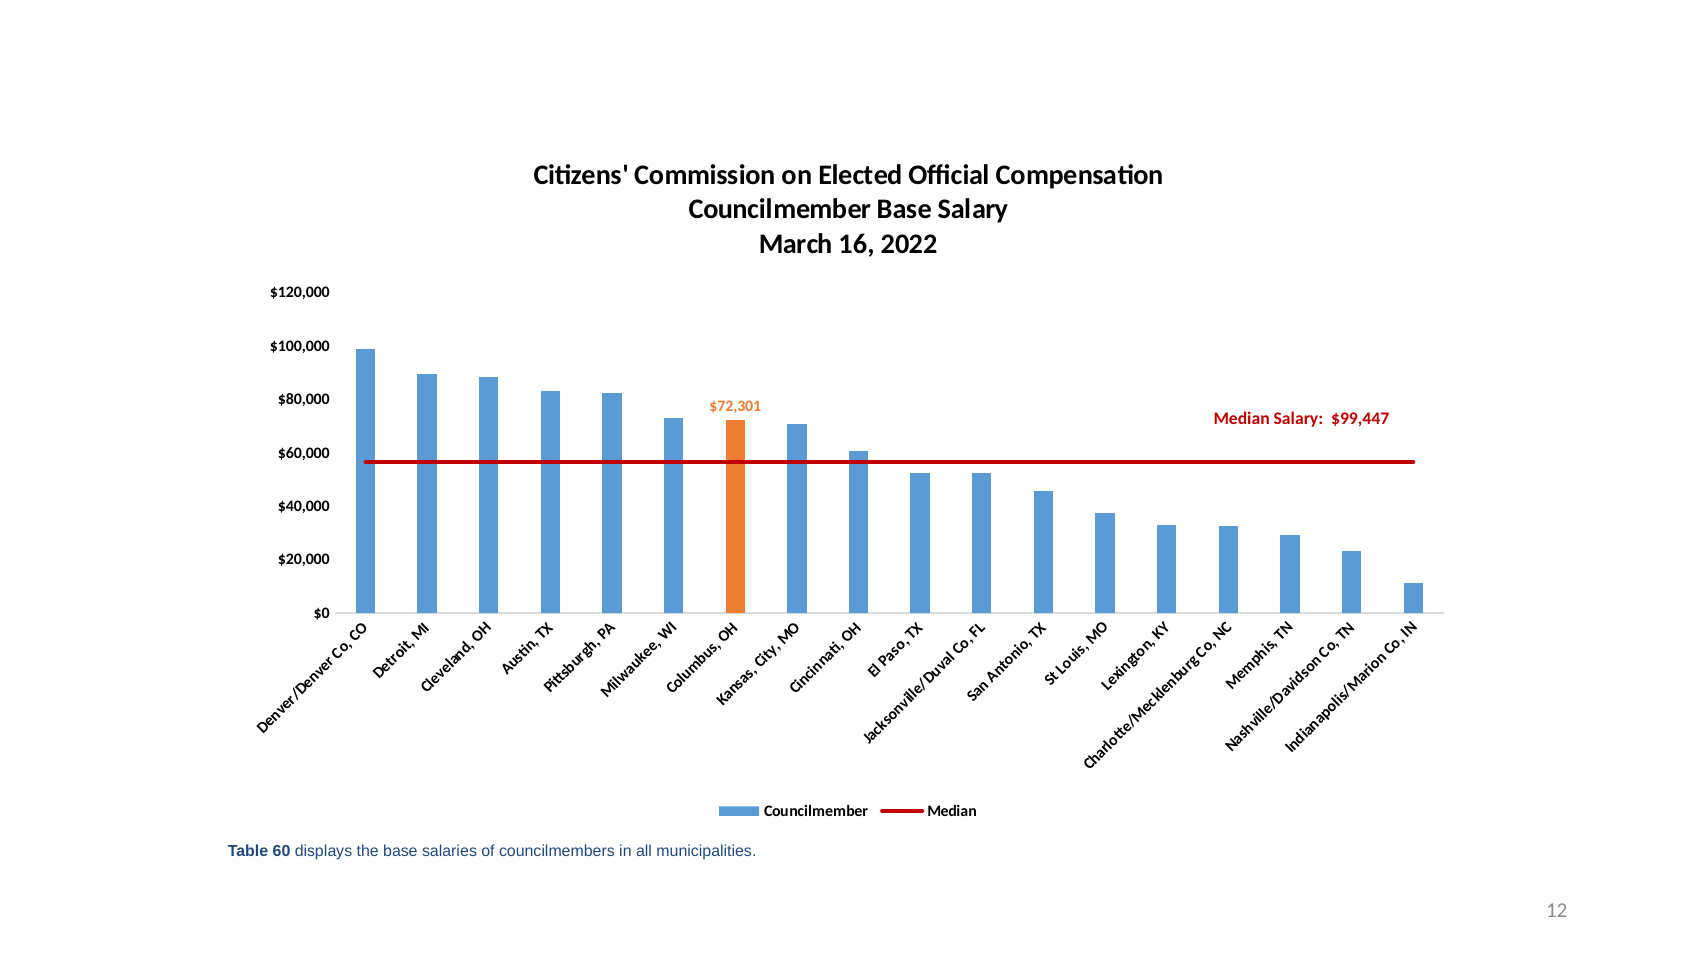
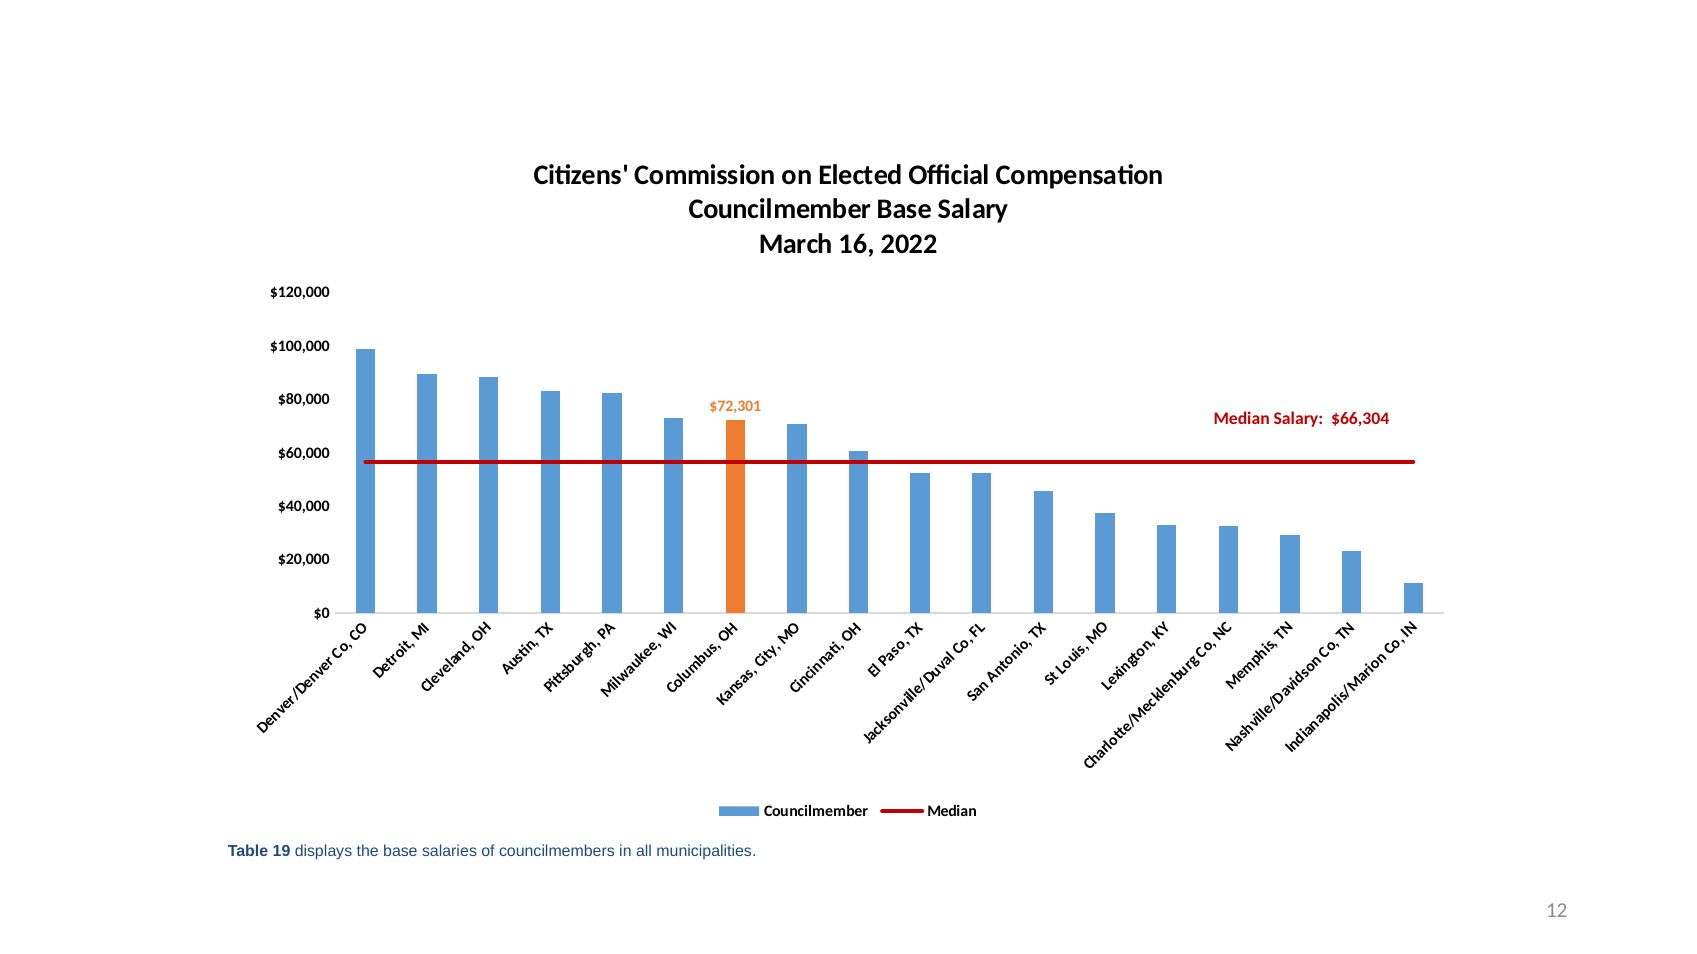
$99,447: $99,447 -> $66,304 (1360, 419)
60: 60 -> 19 (282, 851)
